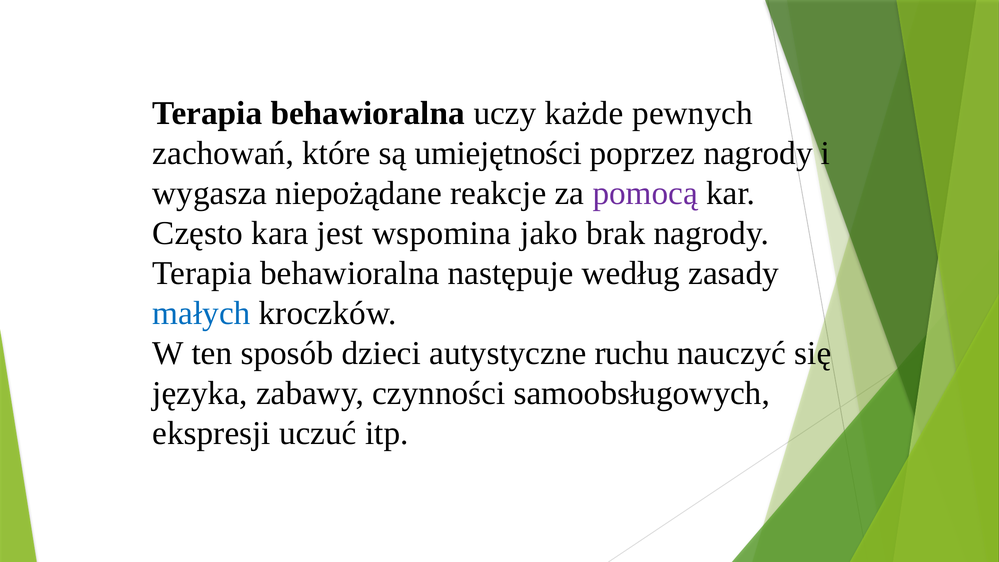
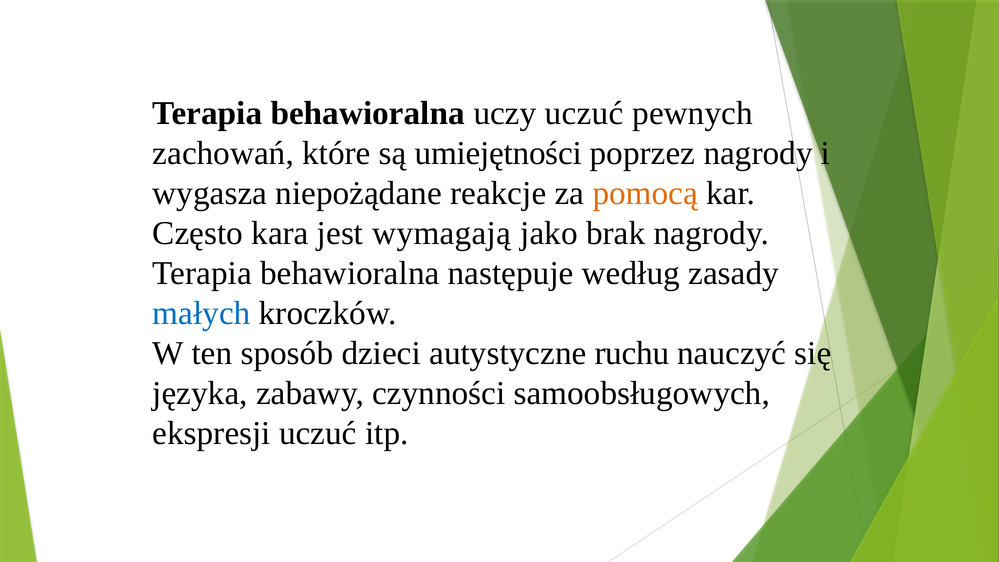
uczy każde: każde -> uczuć (584, 113)
pomocą colour: purple -> orange (645, 193)
wspomina: wspomina -> wymagają (442, 233)
